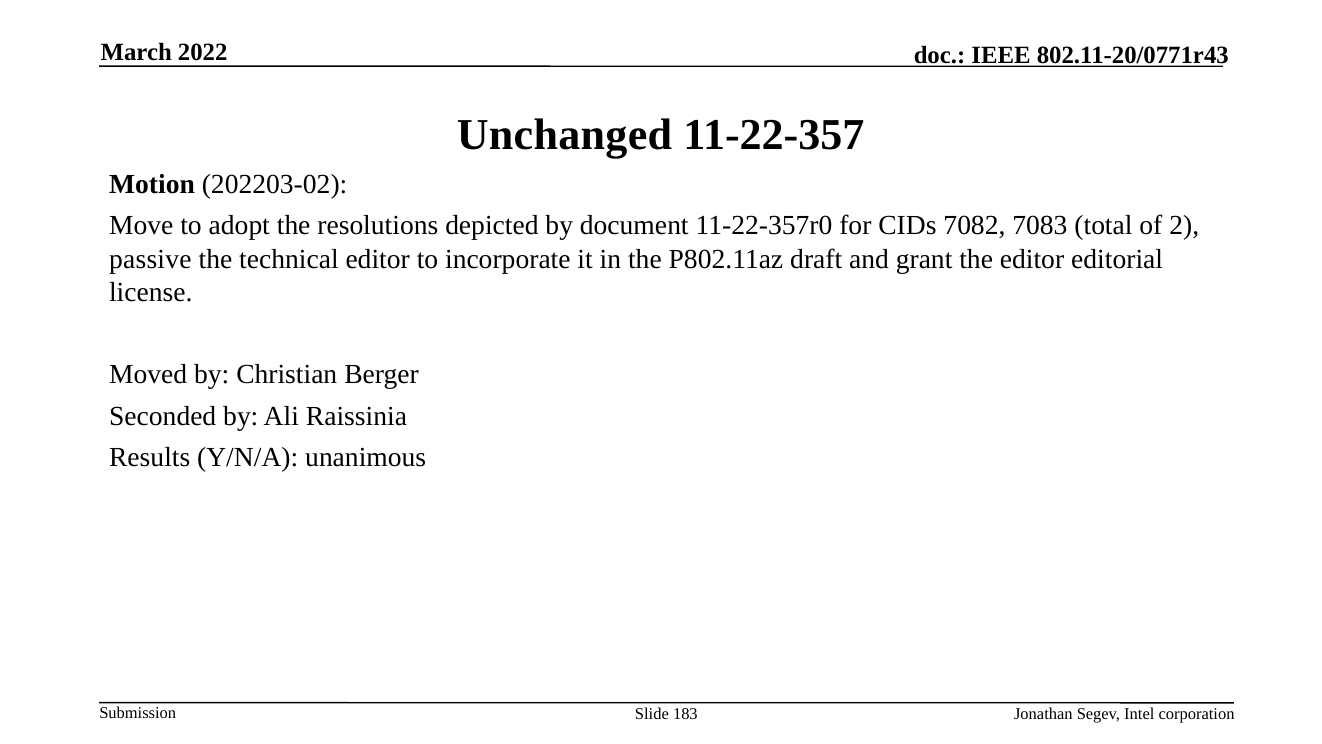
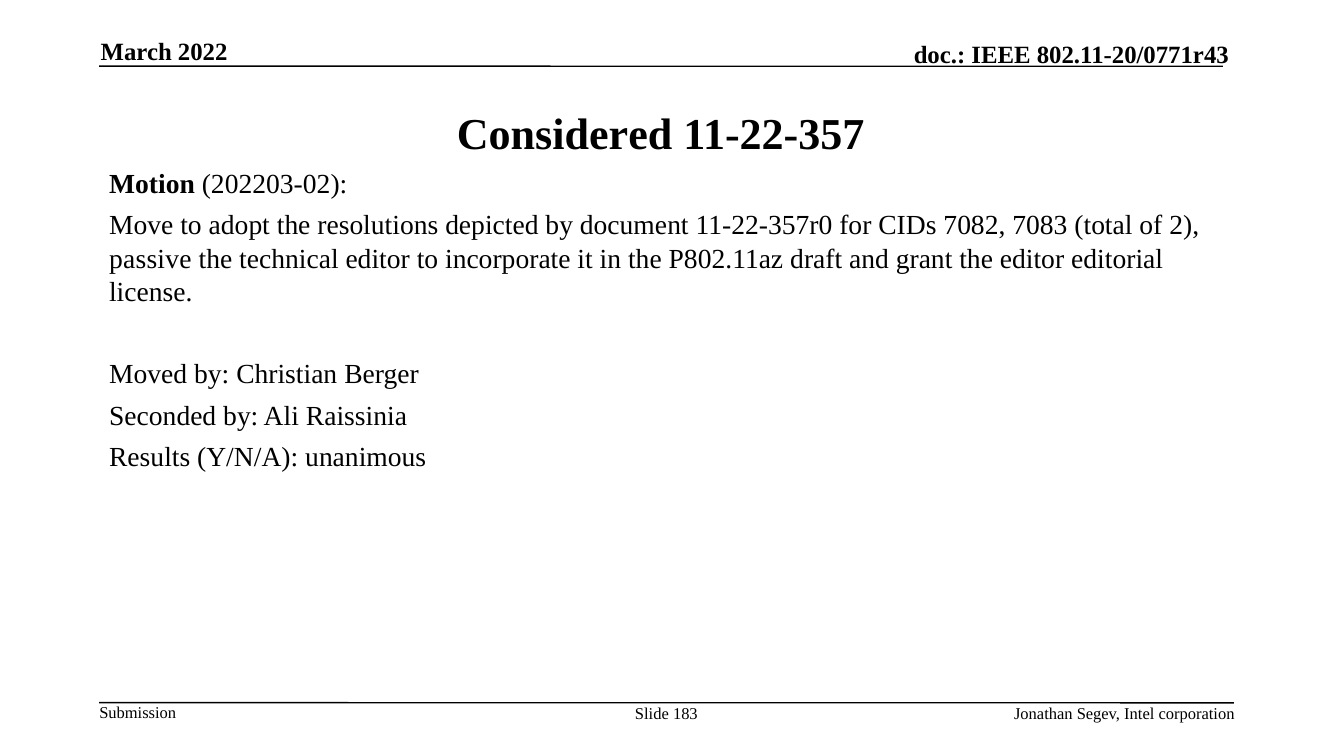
Unchanged: Unchanged -> Considered (565, 135)
